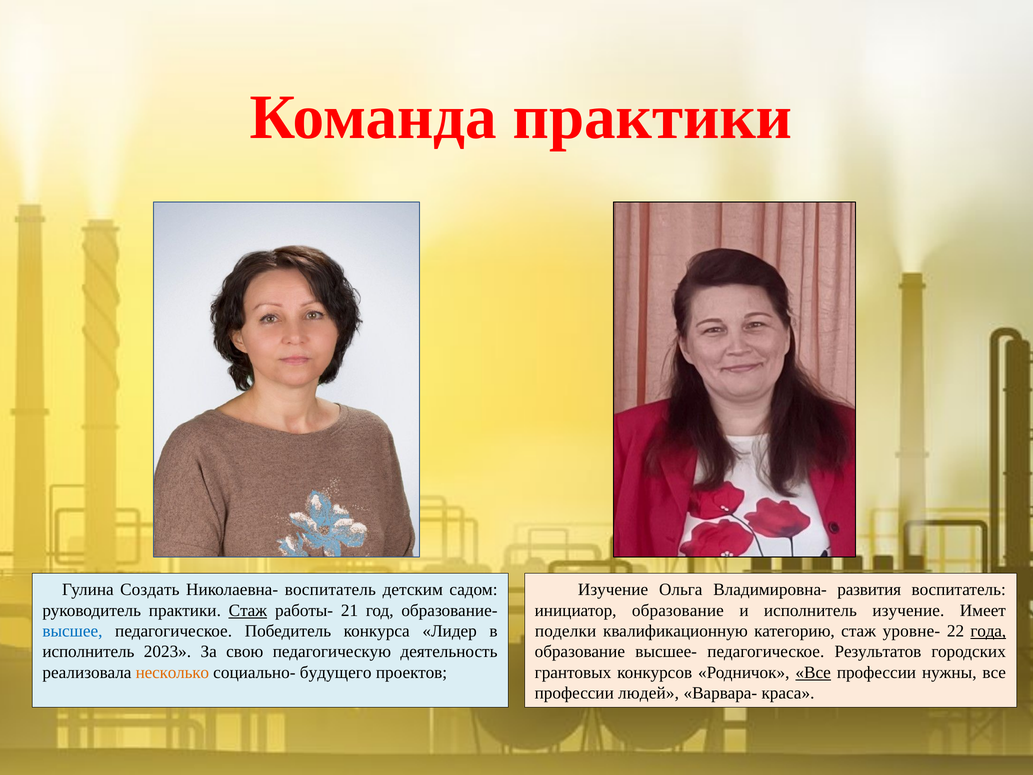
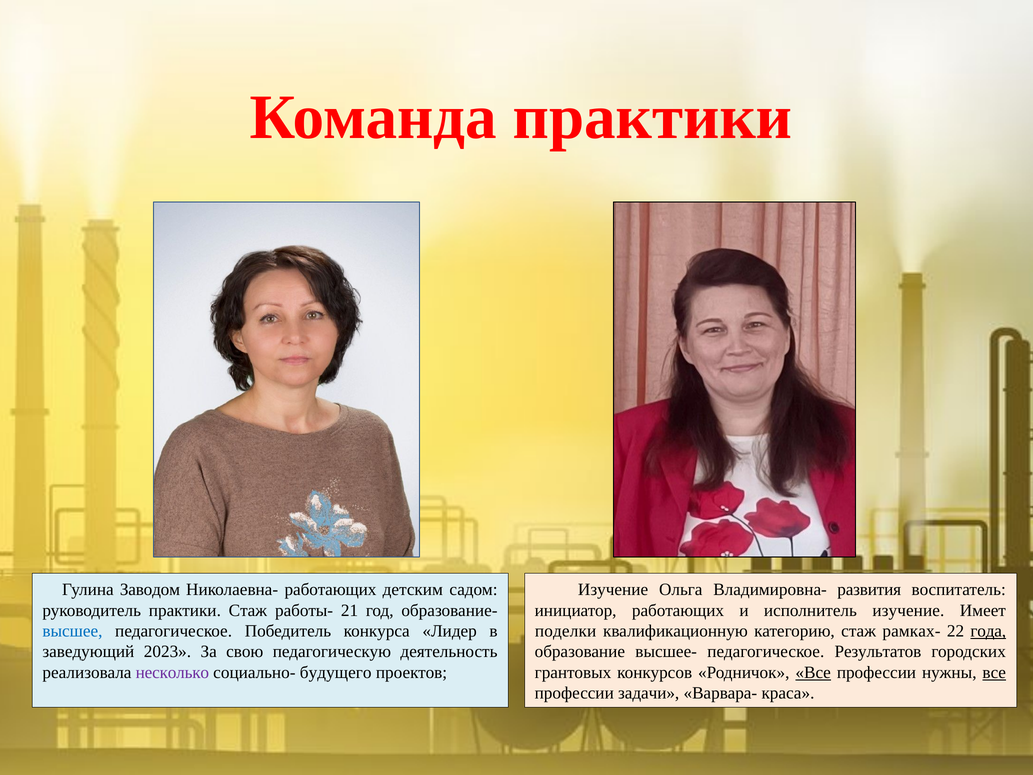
Создать: Создать -> Заводом (150, 590)
Николаевна- воспитатель: воспитатель -> работающих (331, 590)
Стаж underline: present -> none (248, 610)
инициатор образование: образование -> работающих (678, 610)
уровне-: уровне- -> рамках- (911, 631)
исполнитель: исполнитель -> заведующий (88, 652)
несколько colour: orange -> purple (172, 672)
все underline: none -> present (994, 672)
людей: людей -> задачи (649, 693)
